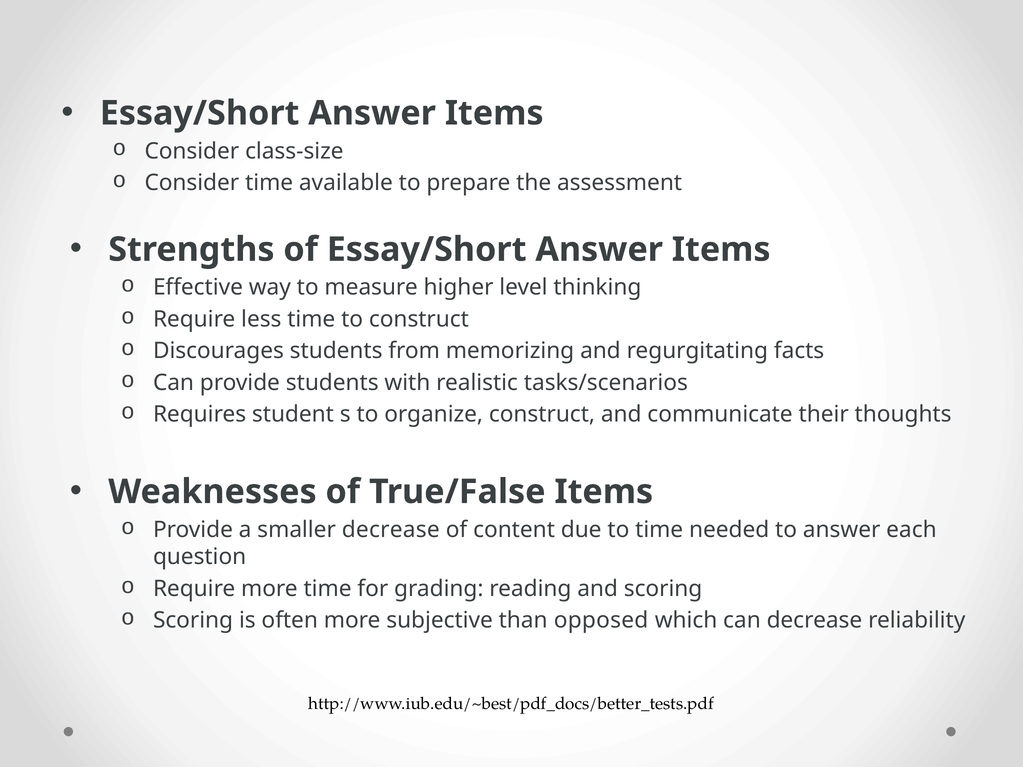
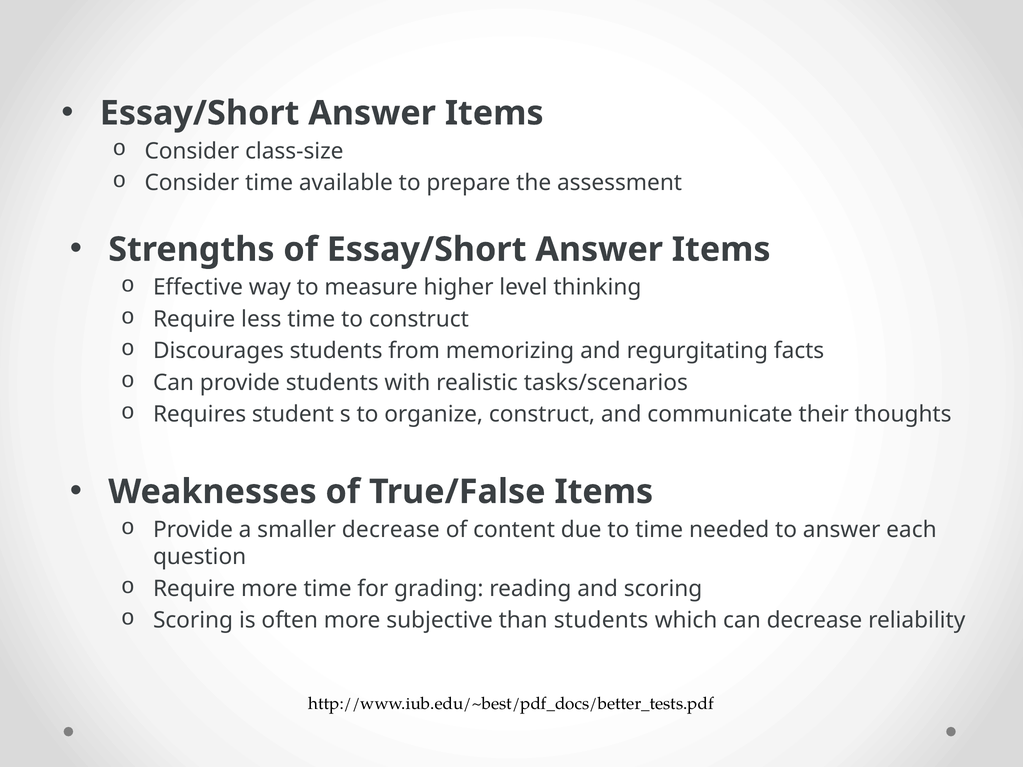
than opposed: opposed -> students (601, 621)
